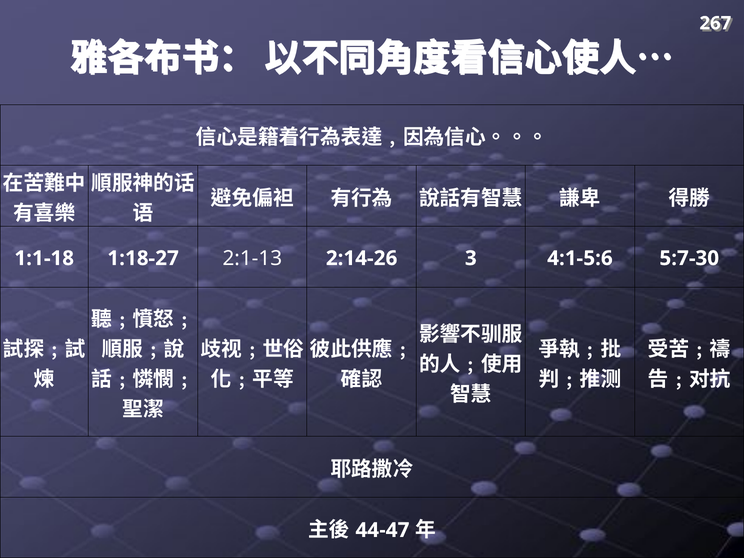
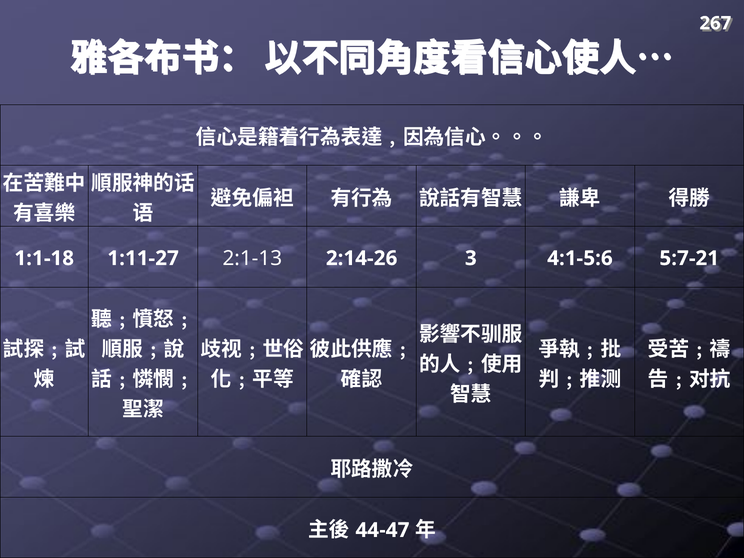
1:18-27: 1:18-27 -> 1:11-27 (143, 258)
5:7-30: 5:7-30 -> 5:7-21 (689, 258)
